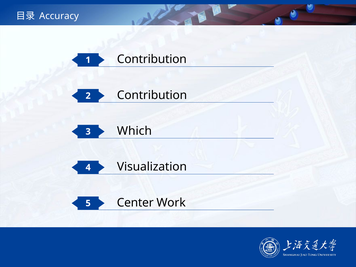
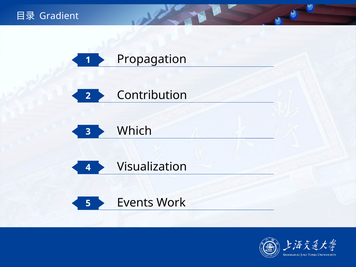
Accuracy: Accuracy -> Gradient (59, 16)
1 Contribution: Contribution -> Propagation (152, 59)
Center: Center -> Events (135, 203)
